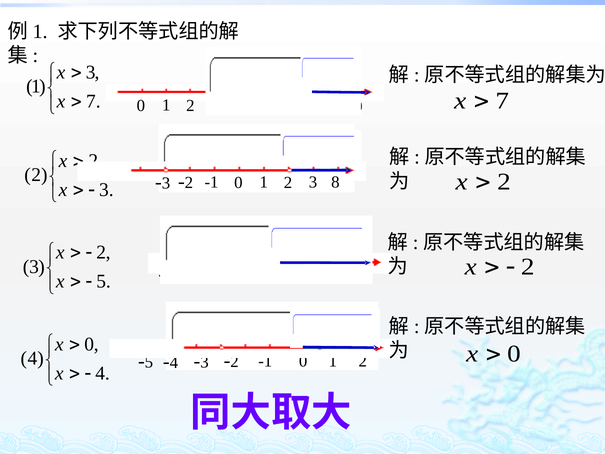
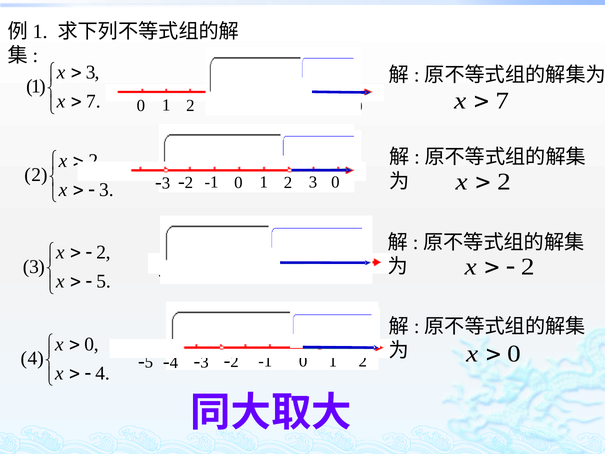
0 8: 8 -> 0 (335, 182)
